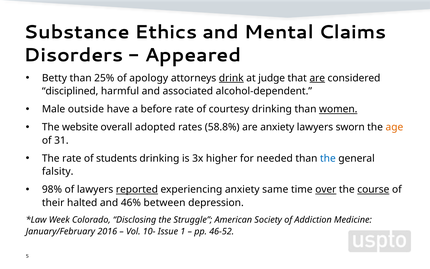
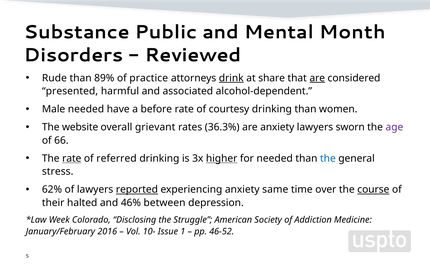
Ethics: Ethics -> Public (166, 32)
Claims: Claims -> Month (352, 32)
Appeared: Appeared -> Reviewed (193, 55)
Betty: Betty -> Rude (54, 78)
25%: 25% -> 89% (104, 78)
apology: apology -> practice (149, 78)
judge: judge -> share (272, 78)
disciplined: disciplined -> presented (70, 91)
Male outside: outside -> needed (86, 109)
women underline: present -> none (338, 109)
adopted: adopted -> grievant (155, 127)
58.8%: 58.8% -> 36.3% (222, 127)
age colour: orange -> purple (394, 127)
31: 31 -> 66 (61, 140)
rate underline: none -> present (72, 158)
students: students -> referred (116, 158)
higher underline: none -> present (222, 158)
falsity: falsity -> stress (58, 171)
98%: 98% -> 62% (52, 189)
over underline: present -> none (326, 189)
